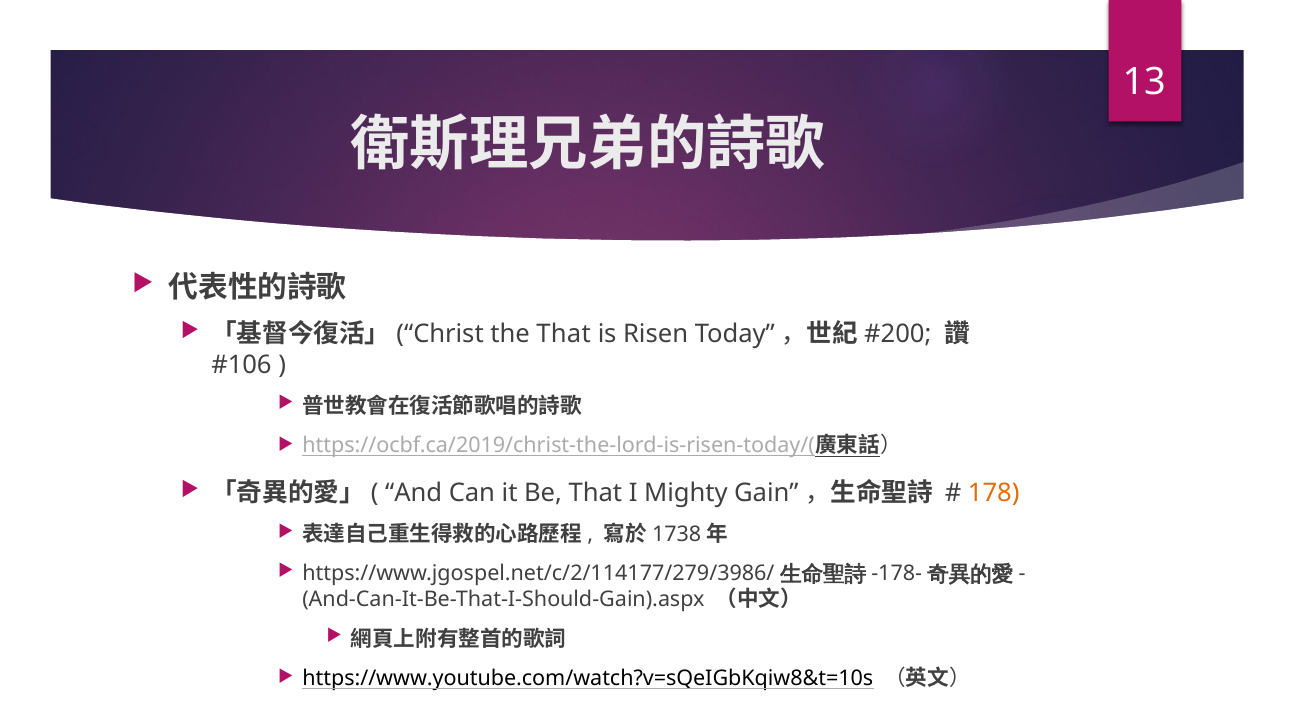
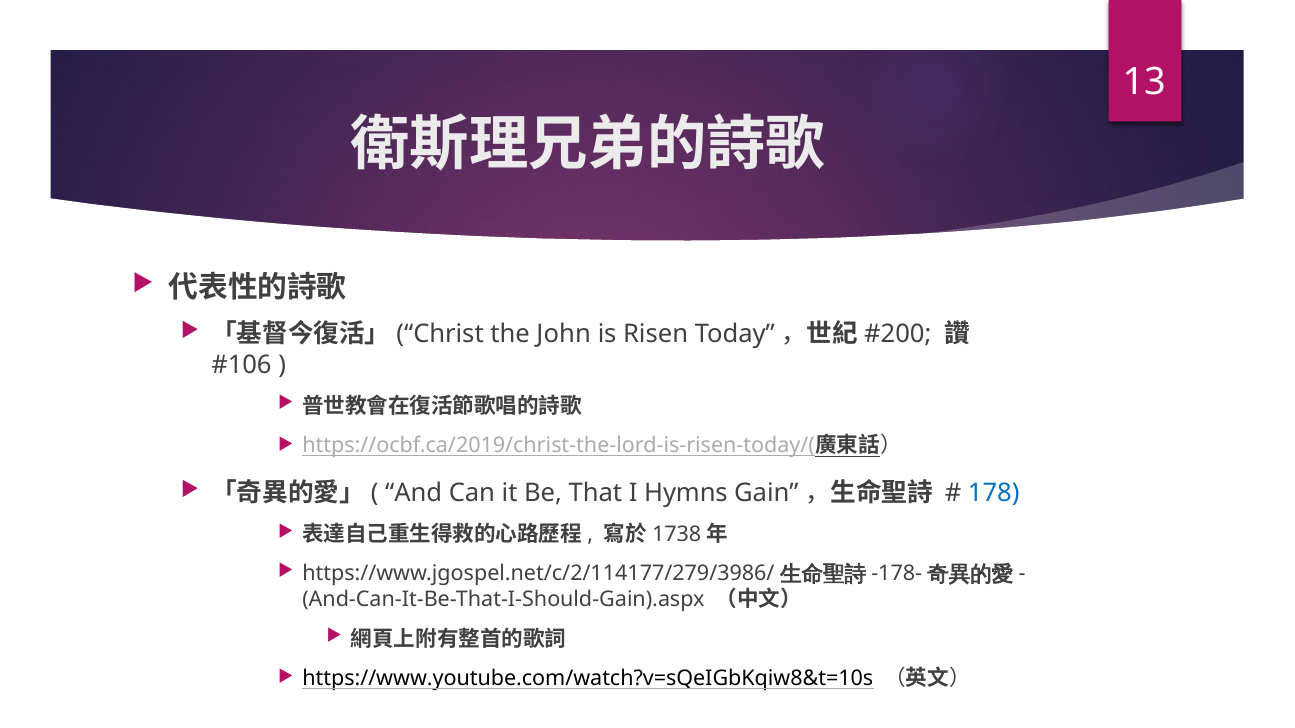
the That: That -> John (564, 334)
Mighty: Mighty -> Hymns (686, 493)
178 colour: orange -> blue (994, 493)
